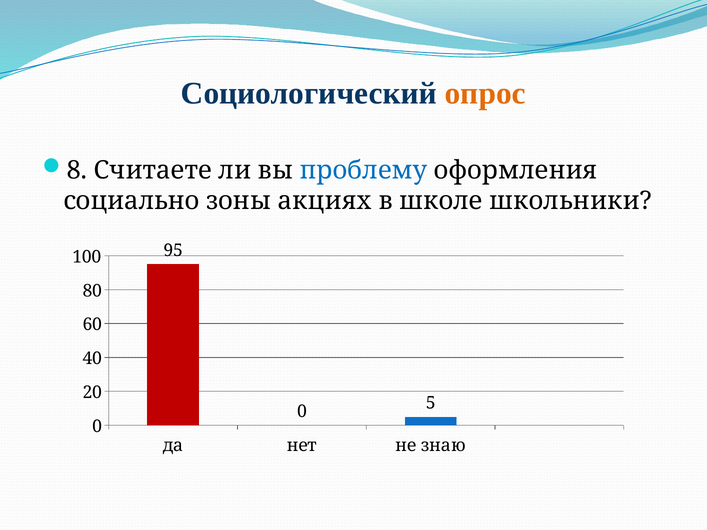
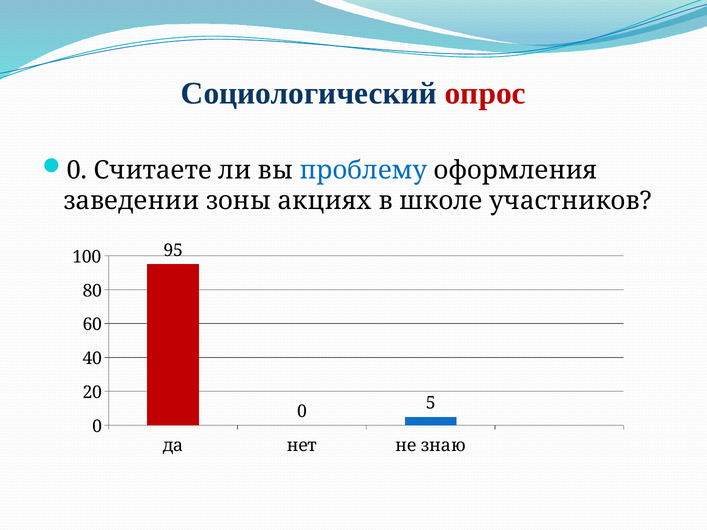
опрос colour: orange -> red (485, 93)
8: 8 -> 0 (77, 170)
социально: социально -> заведении (131, 201)
школьники: школьники -> участников (571, 201)
